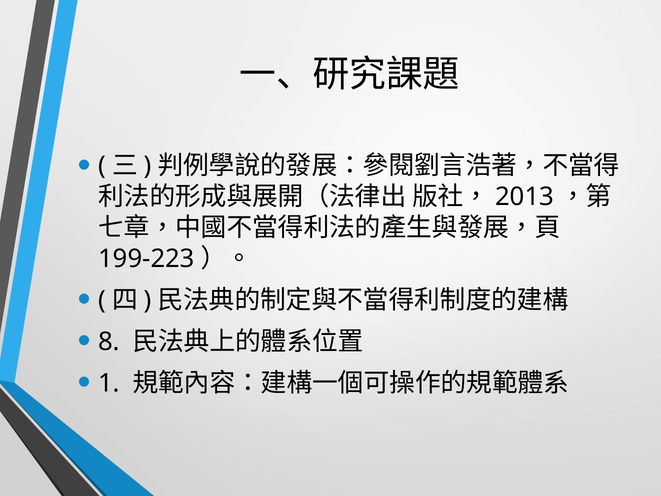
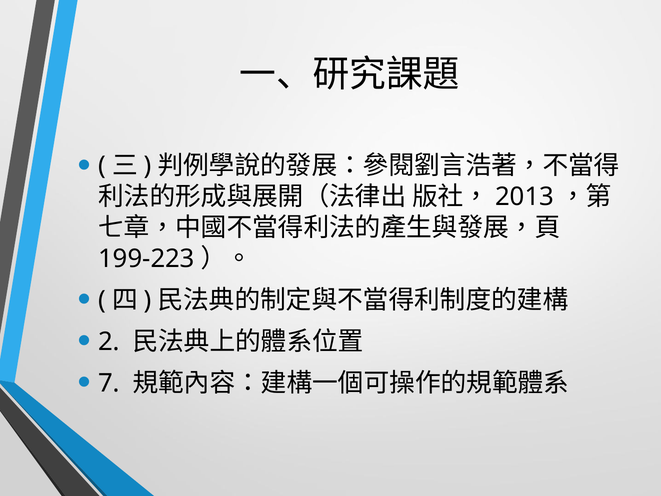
8: 8 -> 2 (109, 342)
1: 1 -> 7 (109, 383)
